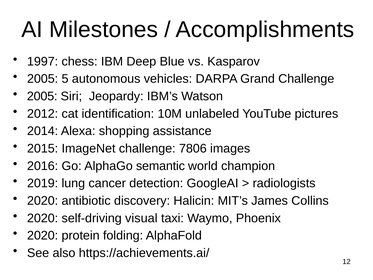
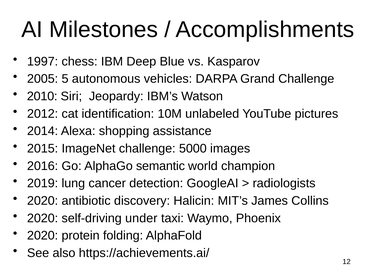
2005: 2005 -> 2010 (42, 96)
7806: 7806 -> 5000 (193, 148)
visual: visual -> under (141, 218)
